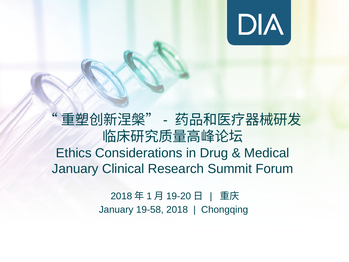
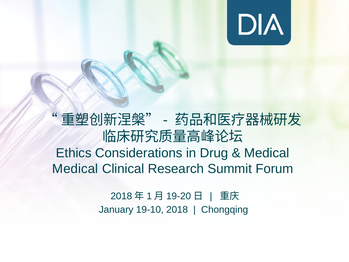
January: January -> Medical (75, 169)
19-58: 19-58 -> 19-10 (150, 210)
